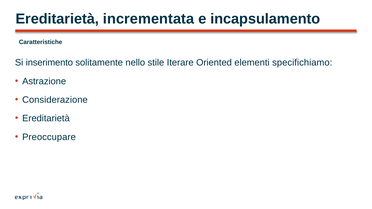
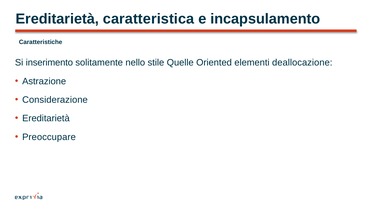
incrementata: incrementata -> caratteristica (149, 19)
Iterare: Iterare -> Quelle (180, 63)
specifichiamo: specifichiamo -> deallocazione (302, 63)
